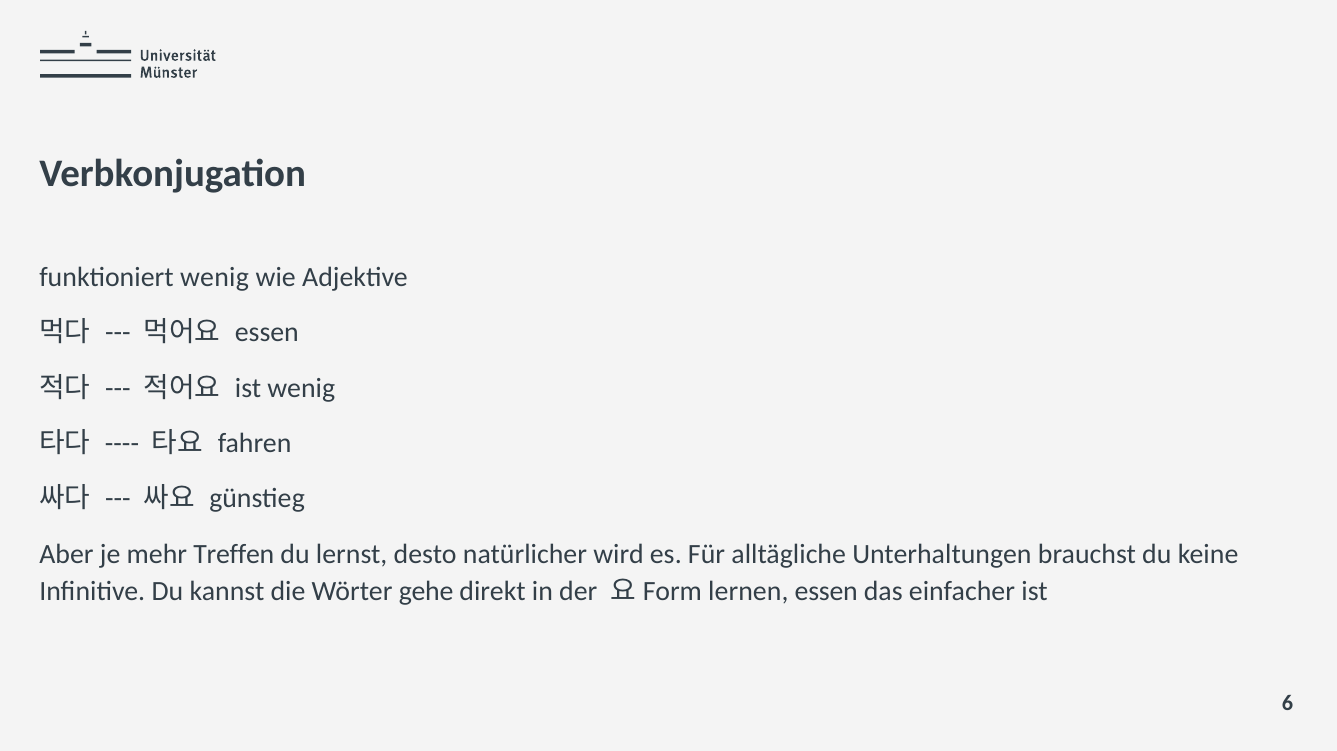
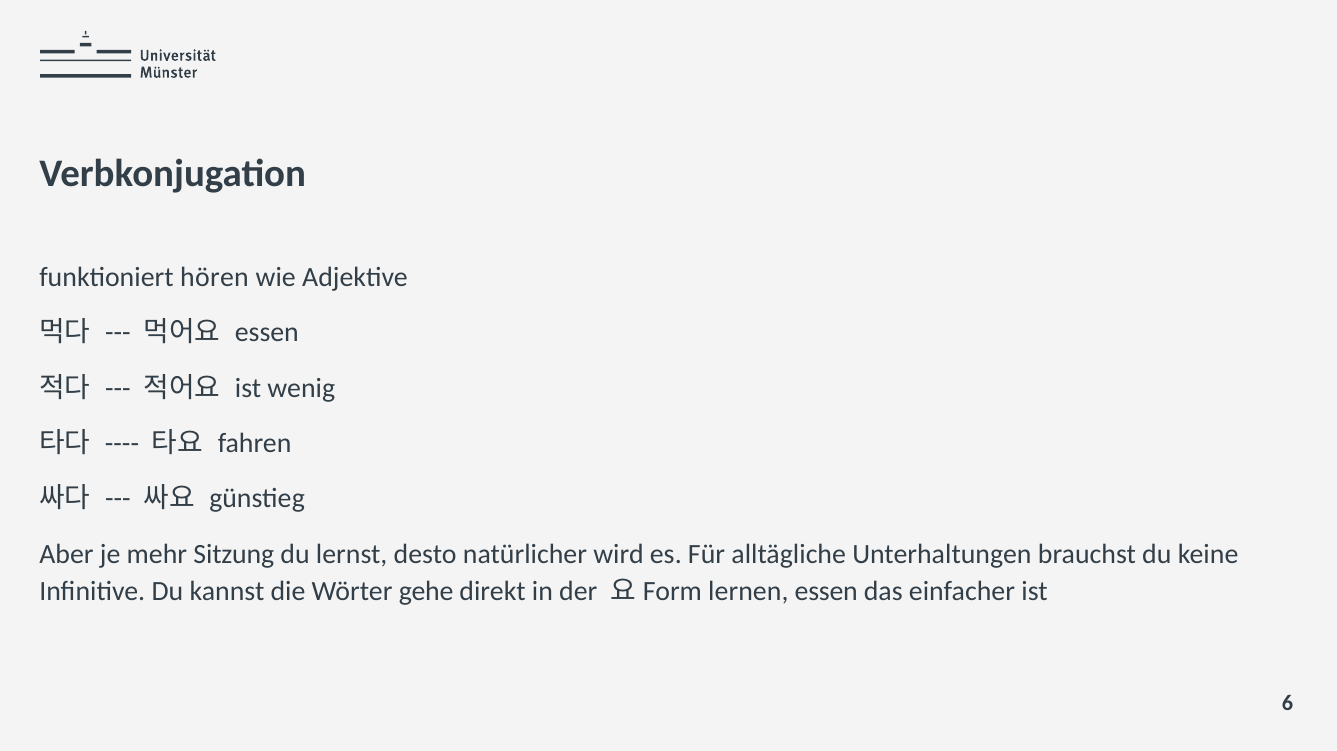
funktioniert wenig: wenig -> hören (214, 277)
Treffen: Treffen -> Sitzung (234, 554)
